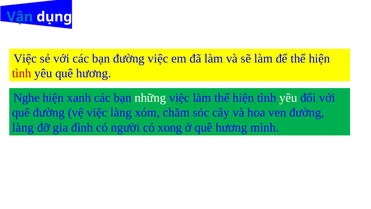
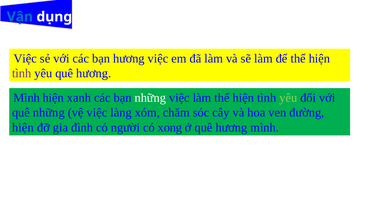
bạn đường: đường -> hương (129, 58)
tình colour: red -> purple (22, 73)
Nghe: Nghe -> Mình (27, 98)
yêu colour: white -> light green (288, 98)
quê đường: đường -> những (49, 112)
làng: làng -> hiện (23, 127)
